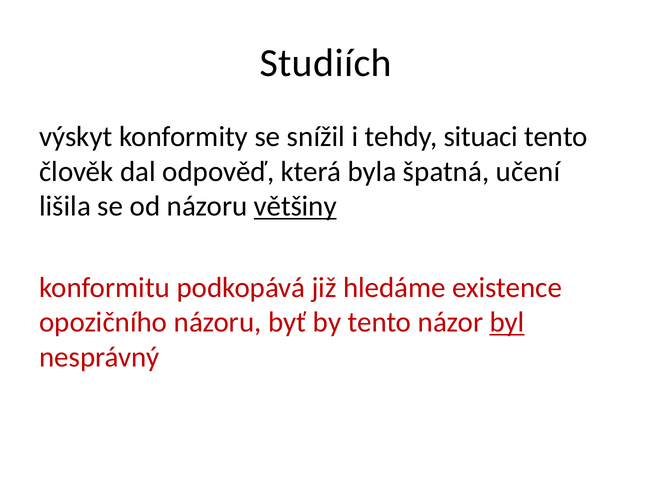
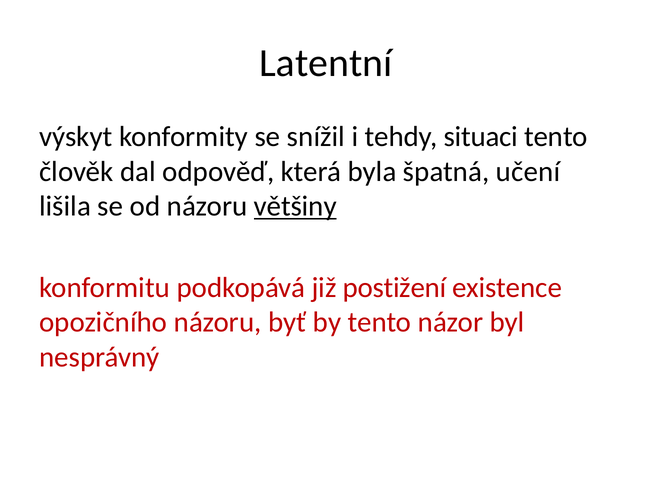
Studiích: Studiích -> Latentní (326, 63)
hledáme: hledáme -> postižení (395, 288)
byl underline: present -> none (507, 322)
